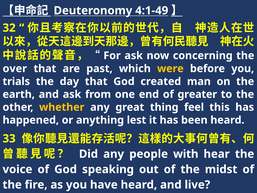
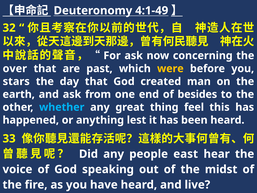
trials: trials -> stars (16, 81)
greater: greater -> besides (197, 94)
whether colour: yellow -> light blue (62, 107)
with: with -> east (186, 154)
